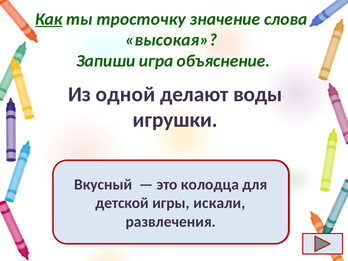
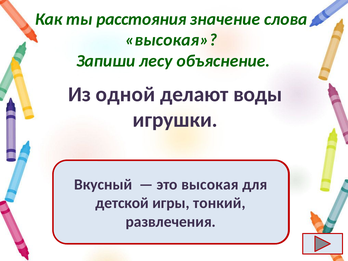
Как underline: present -> none (49, 19)
тросточку: тросточку -> расстояния (141, 19)
игра: игра -> лесу (156, 61)
это колодца: колодца -> высокая (210, 185)
искали: искали -> тонкий (219, 203)
